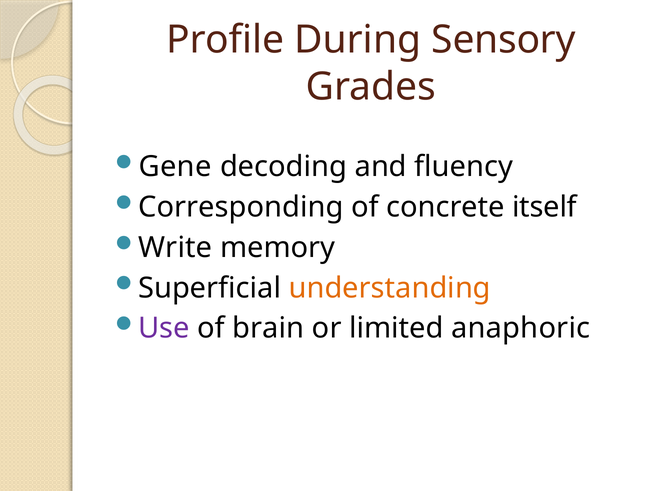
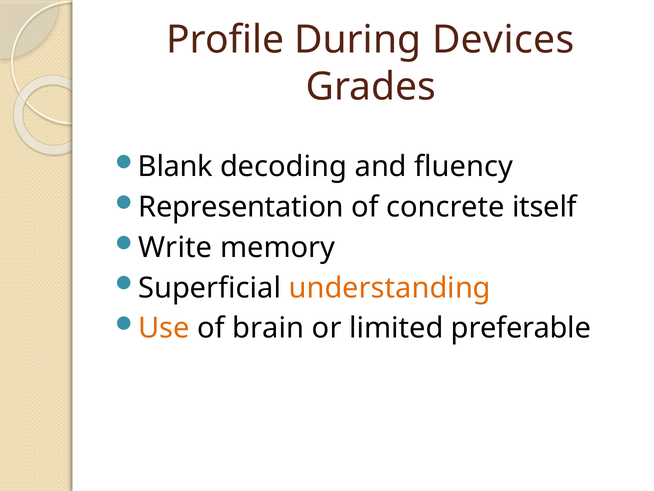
Sensory: Sensory -> Devices (503, 40)
Gene: Gene -> Blank (175, 167)
Corresponding: Corresponding -> Representation (241, 207)
Use colour: purple -> orange (164, 328)
anaphoric: anaphoric -> preferable (521, 328)
